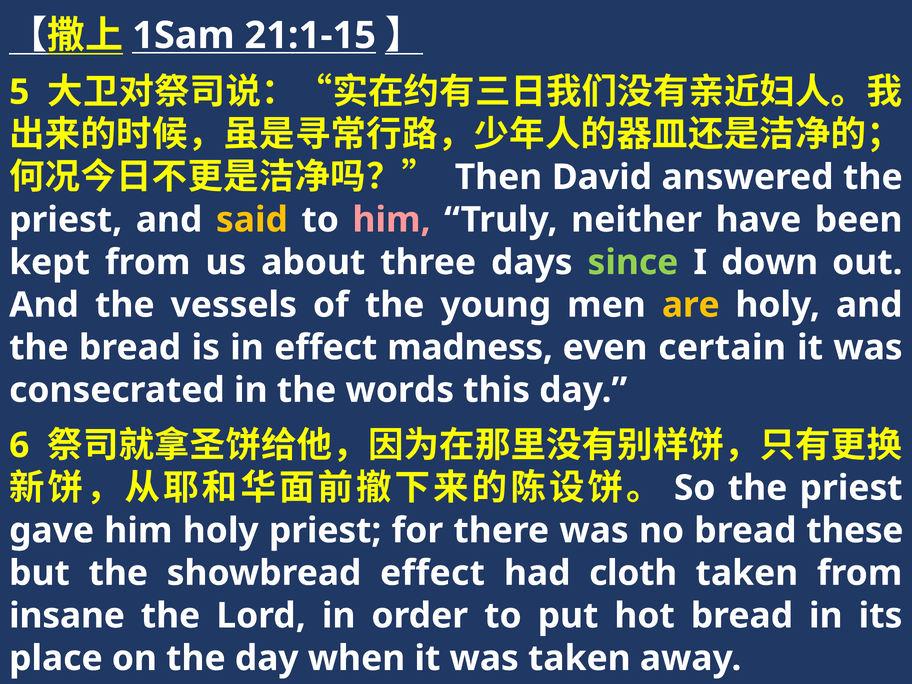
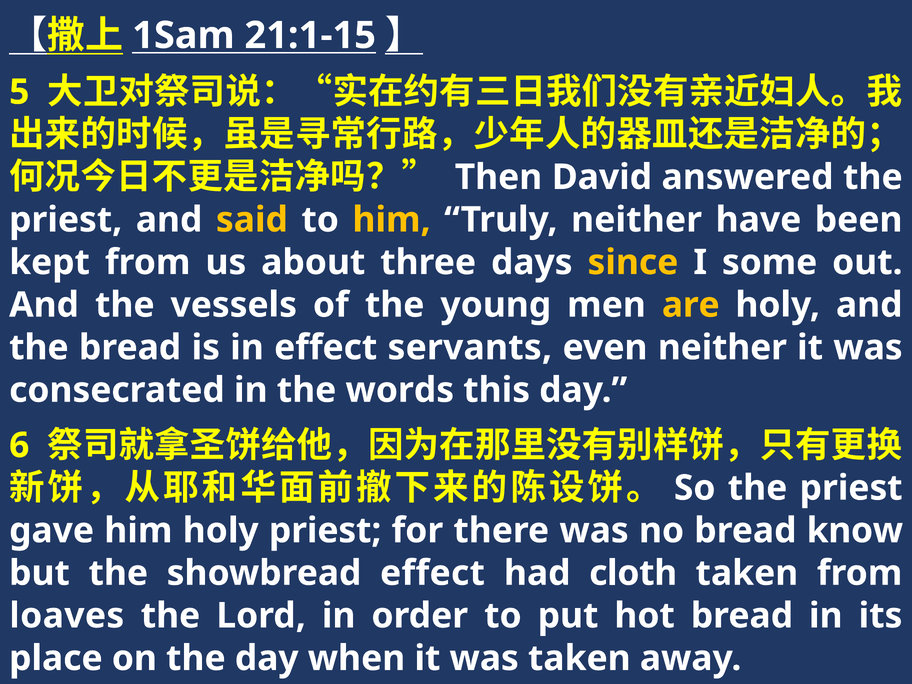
him colour: pink -> yellow (392, 220)
since colour: light green -> yellow (633, 262)
down: down -> some (770, 262)
madness: madness -> servants (470, 348)
even certain: certain -> neither (722, 348)
these: these -> know (855, 531)
insane: insane -> loaves (67, 616)
